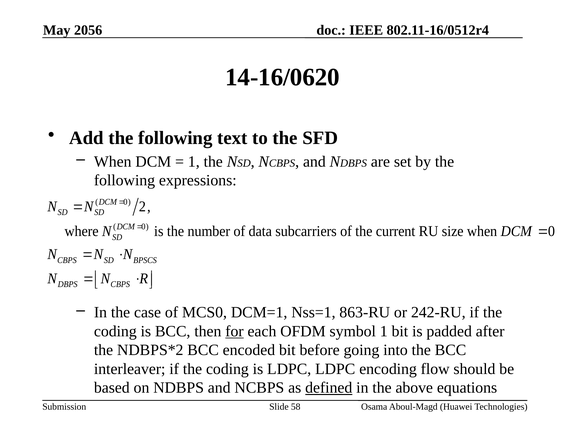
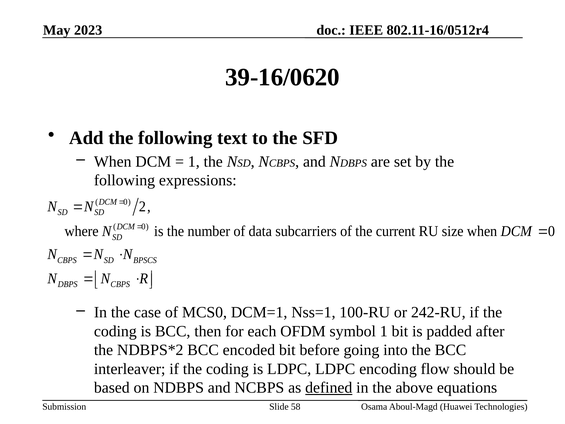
2056: 2056 -> 2023 (88, 30)
14-16/0620: 14-16/0620 -> 39-16/0620 (282, 77)
863-RU: 863-RU -> 100-RU (365, 312)
for underline: present -> none (234, 331)
